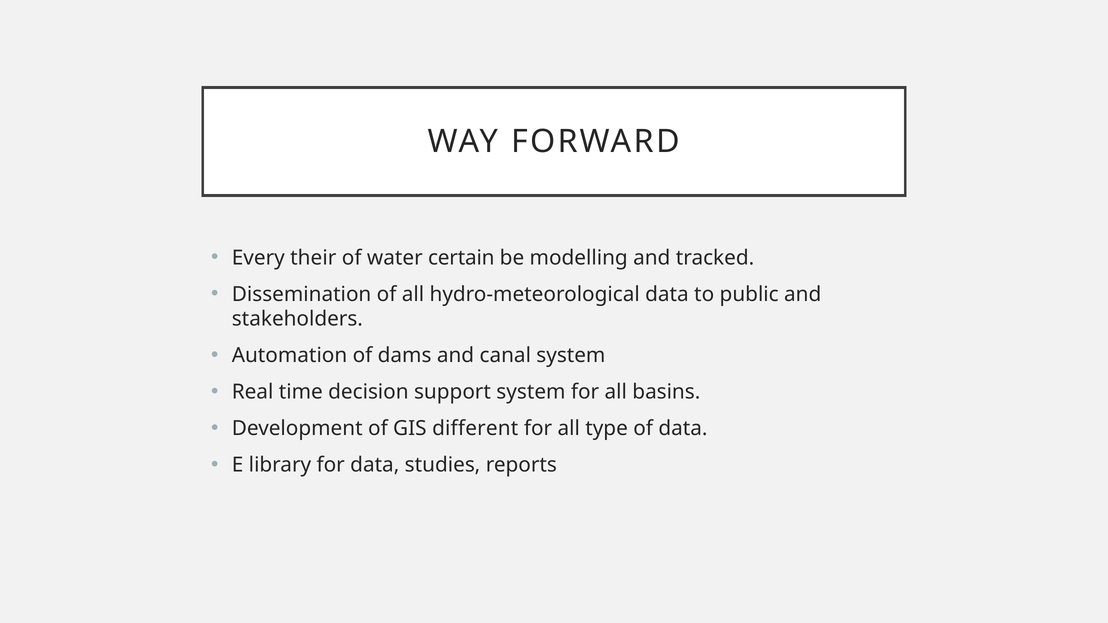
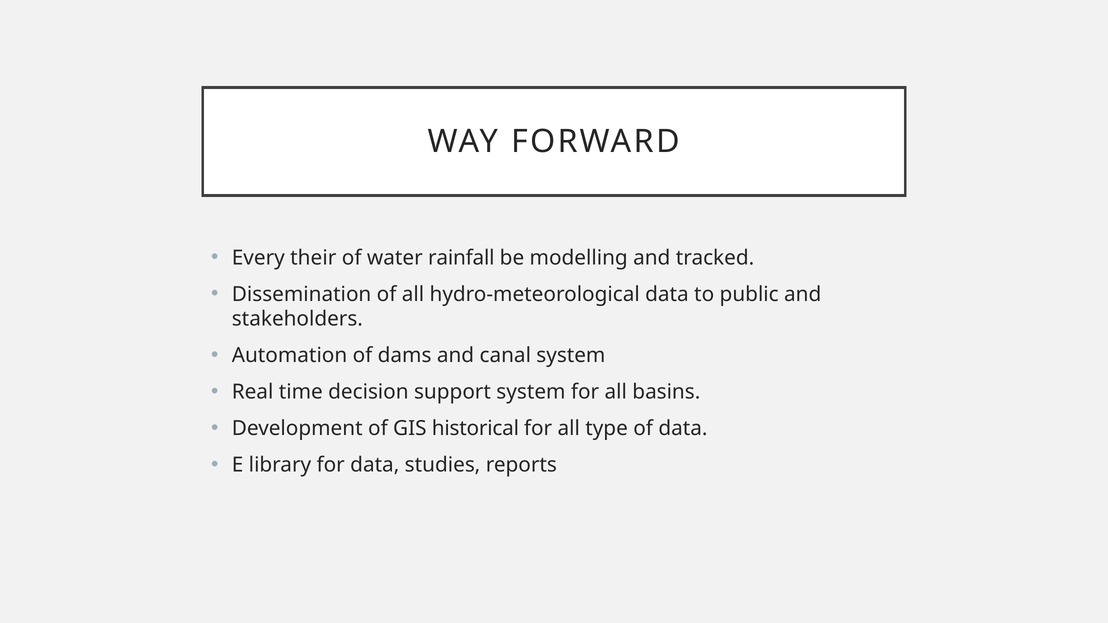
certain: certain -> rainfall (461, 258)
different: different -> historical (475, 429)
